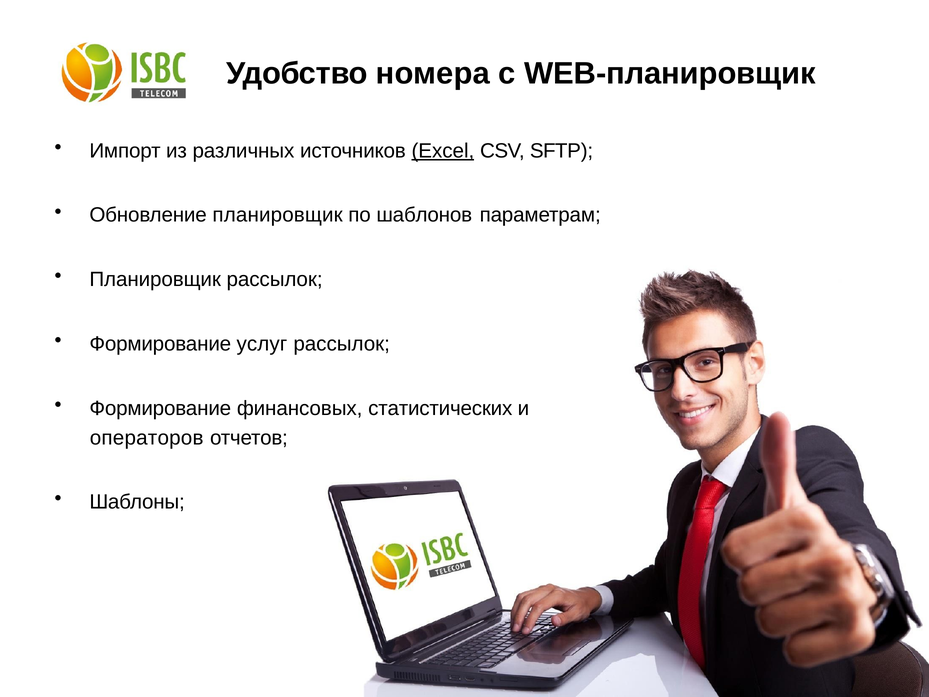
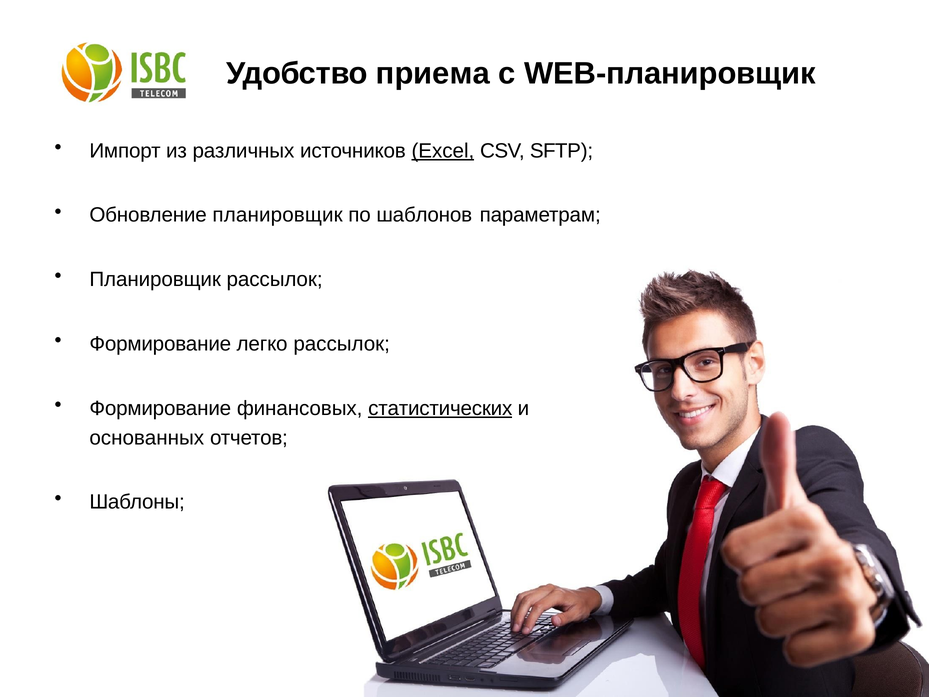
номера: номера -> приема (433, 74)
услуг: услуг -> легко (262, 344)
статистических underline: none -> present (440, 408)
операторов: операторов -> основанных (147, 438)
